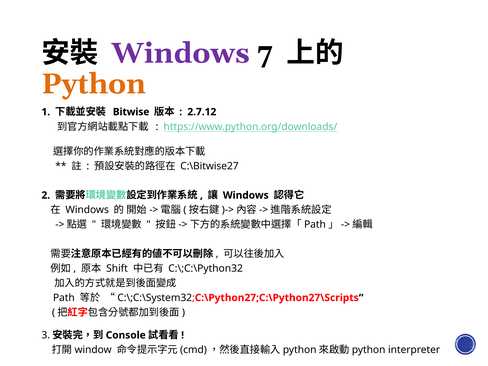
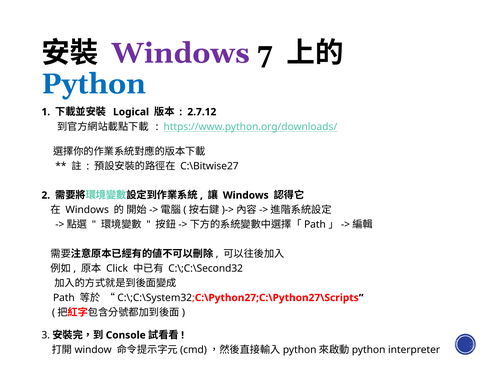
Python colour: orange -> blue (94, 84)
Bitwise: Bitwise -> Logical (131, 112)
Shift: Shift -> Click (117, 268)
C:\;C:\Python32: C:\;C:\Python32 -> C:\;C:\Second32 (206, 268)
